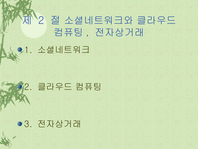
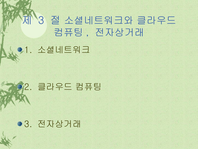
2: 2 -> 3 (41, 20)
